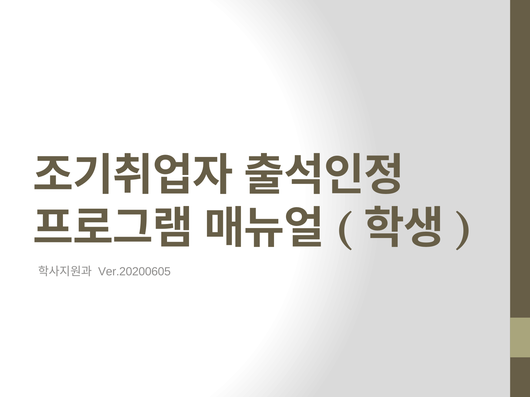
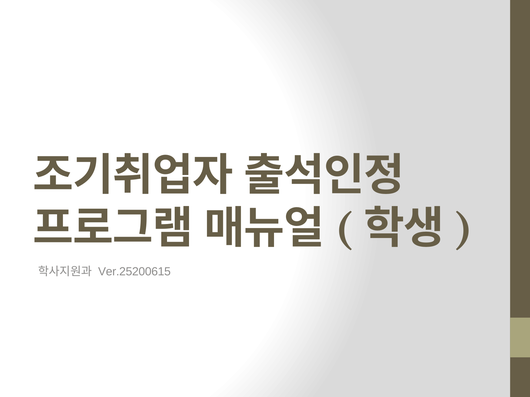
Ver.20200605: Ver.20200605 -> Ver.25200615 (134, 272)
